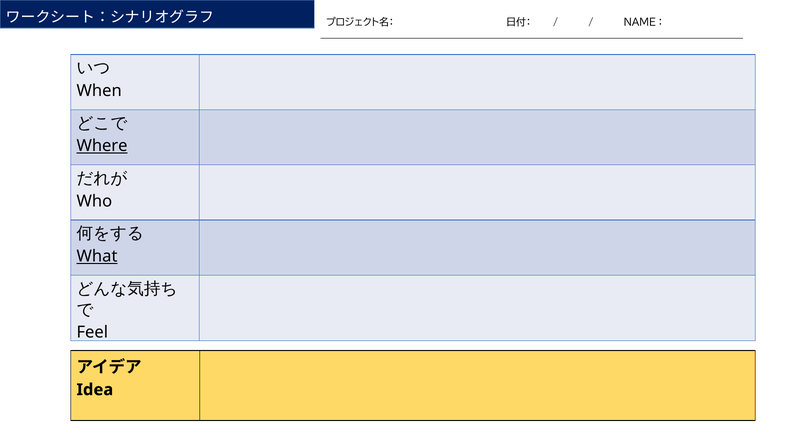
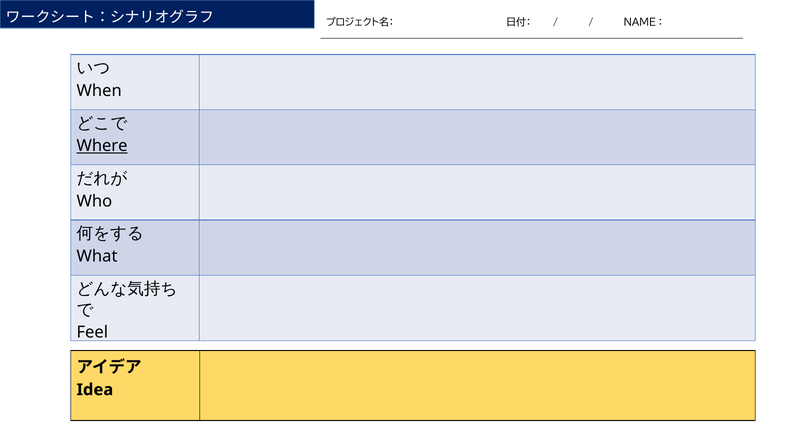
What underline: present -> none (97, 256)
